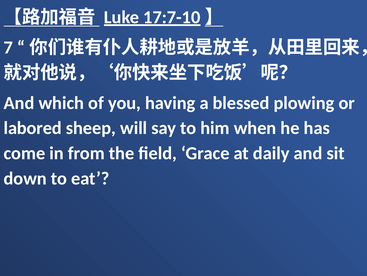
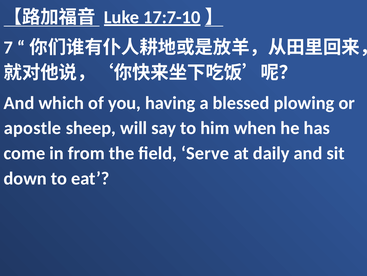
labored: labored -> apostle (33, 128)
Grace: Grace -> Serve (205, 153)
